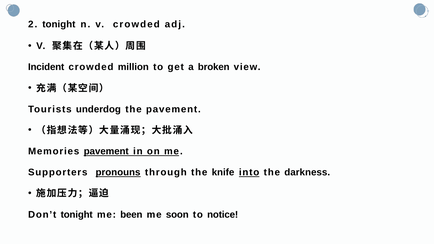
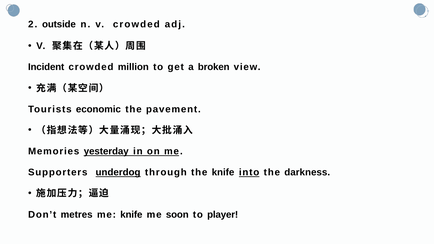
2 tonight: tonight -> outside (59, 24)
underdog: underdog -> economic (98, 109)
Memories pavement: pavement -> yesterday (106, 151)
pronouns: pronouns -> underdog (118, 172)
Don’t tonight: tonight -> metres (77, 215)
me been: been -> knife (131, 215)
notice: notice -> player (223, 215)
